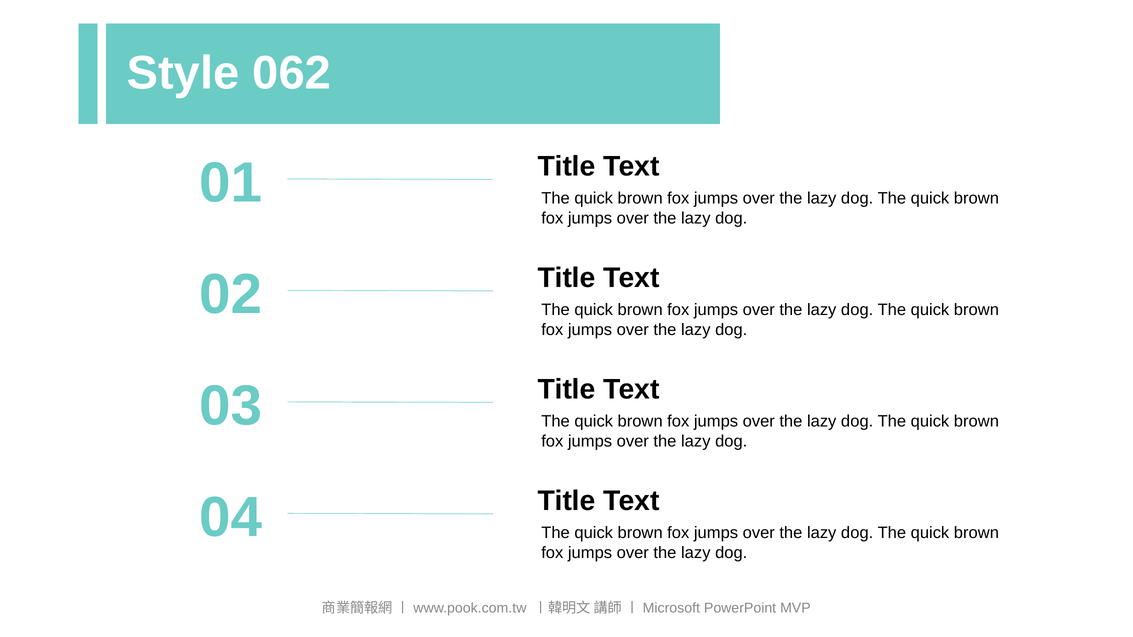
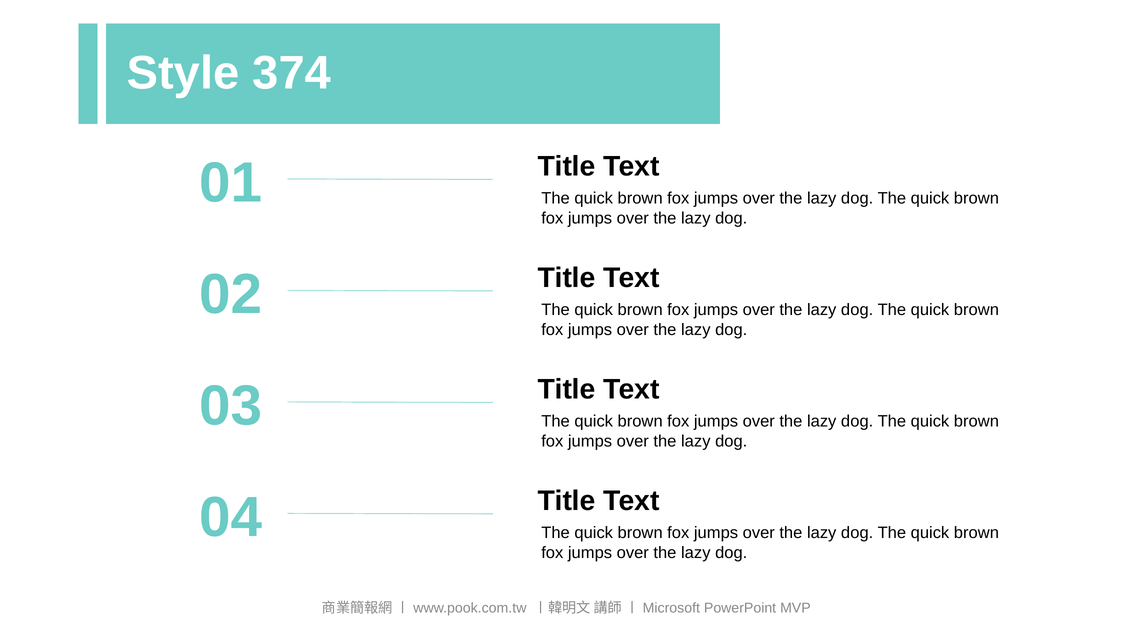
062: 062 -> 374 (292, 73)
